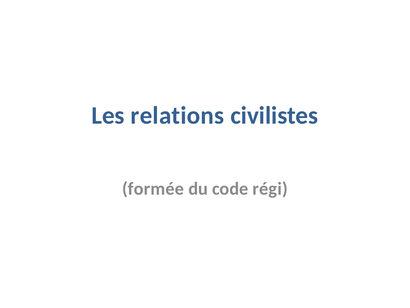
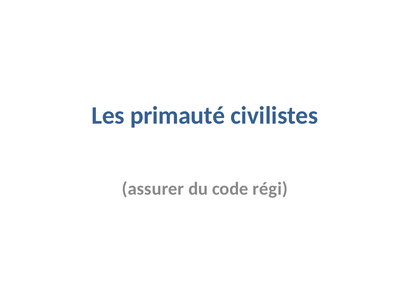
relations: relations -> primauté (178, 115)
formée: formée -> assurer (153, 189)
